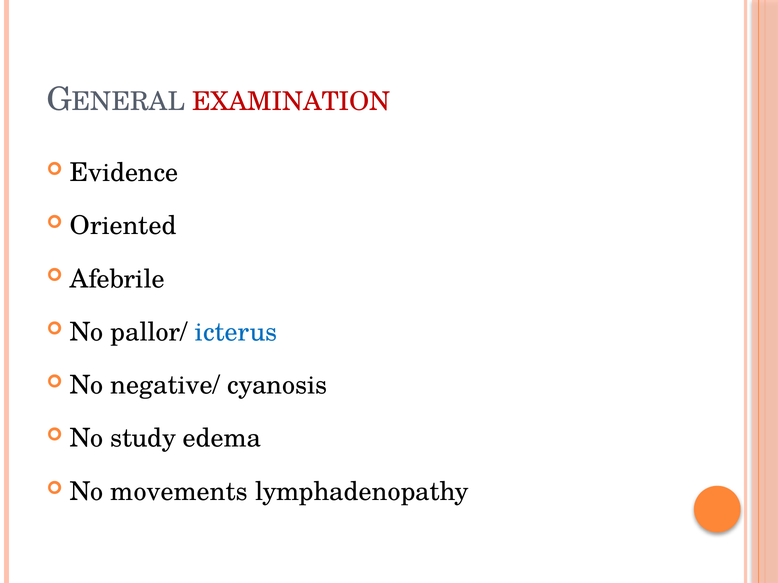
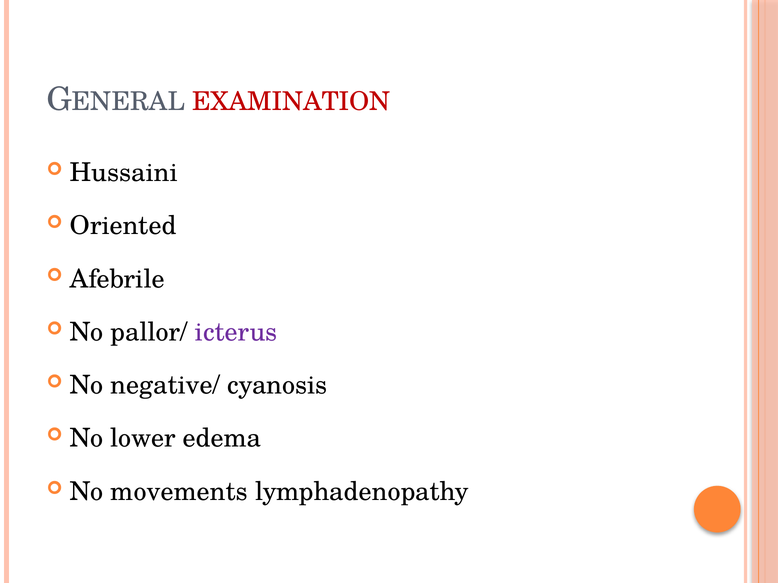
Evidence: Evidence -> Hussaini (124, 173)
icterus colour: blue -> purple (236, 332)
study: study -> lower (143, 439)
